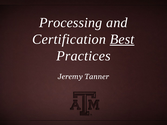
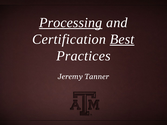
Processing underline: none -> present (71, 23)
